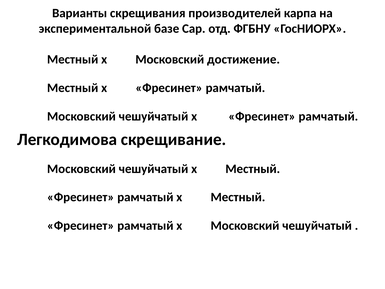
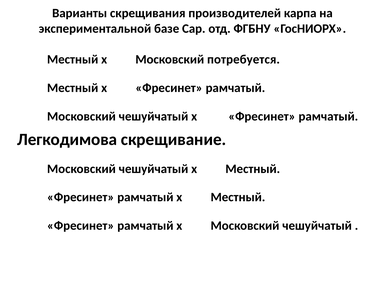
достижение: достижение -> потребуется (244, 59)
